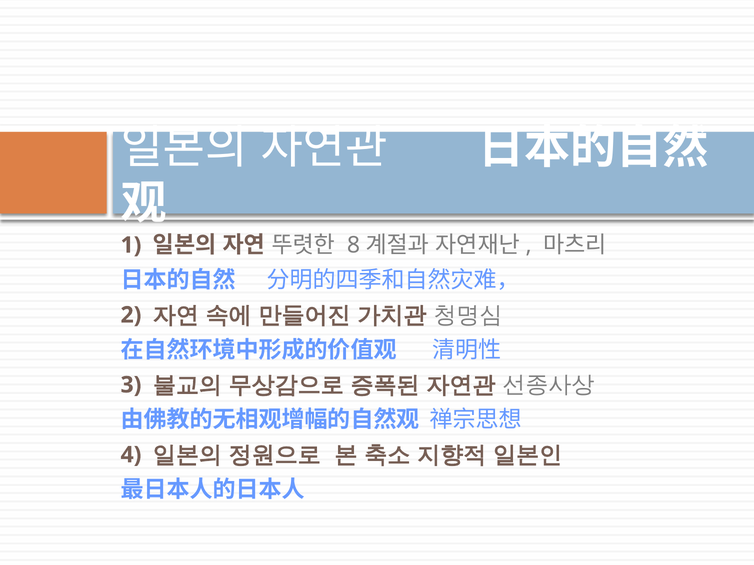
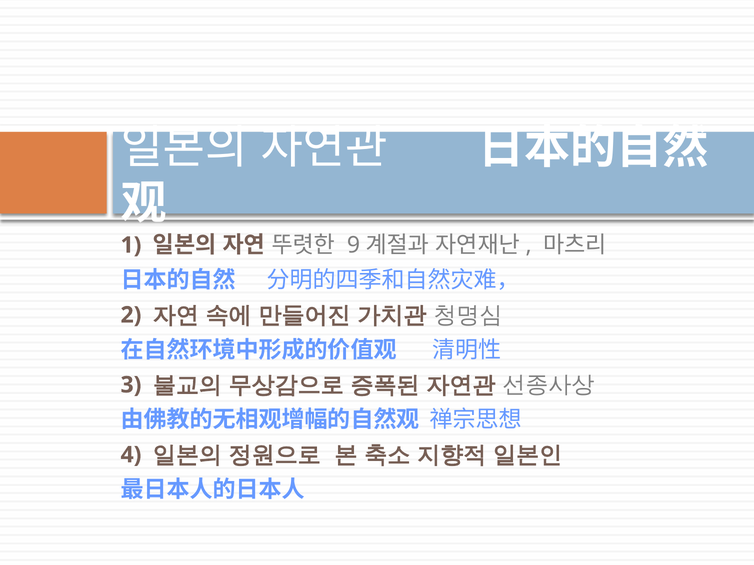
8: 8 -> 9 (354, 245)
